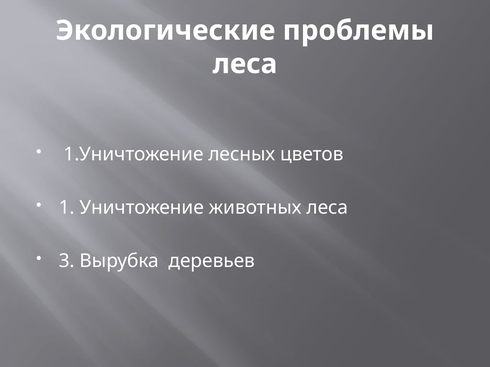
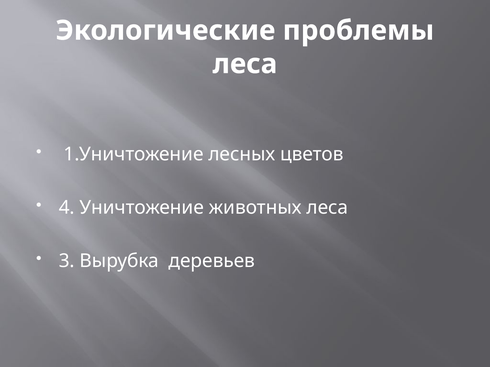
1: 1 -> 4 (67, 208)
